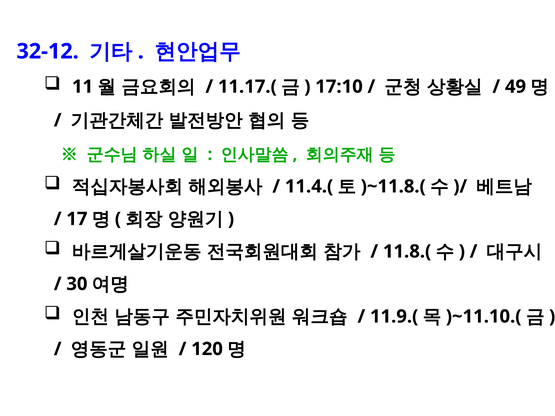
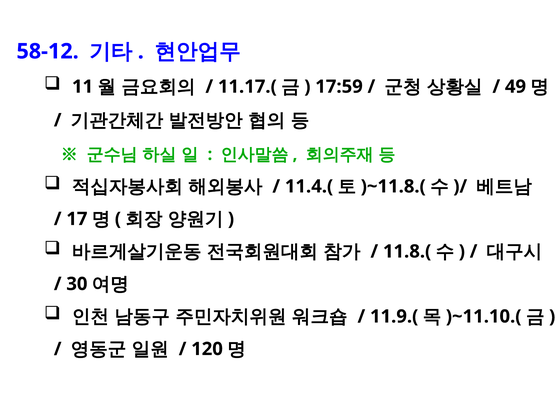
32-12: 32-12 -> 58-12 (48, 51)
17:10: 17:10 -> 17:59 (339, 87)
